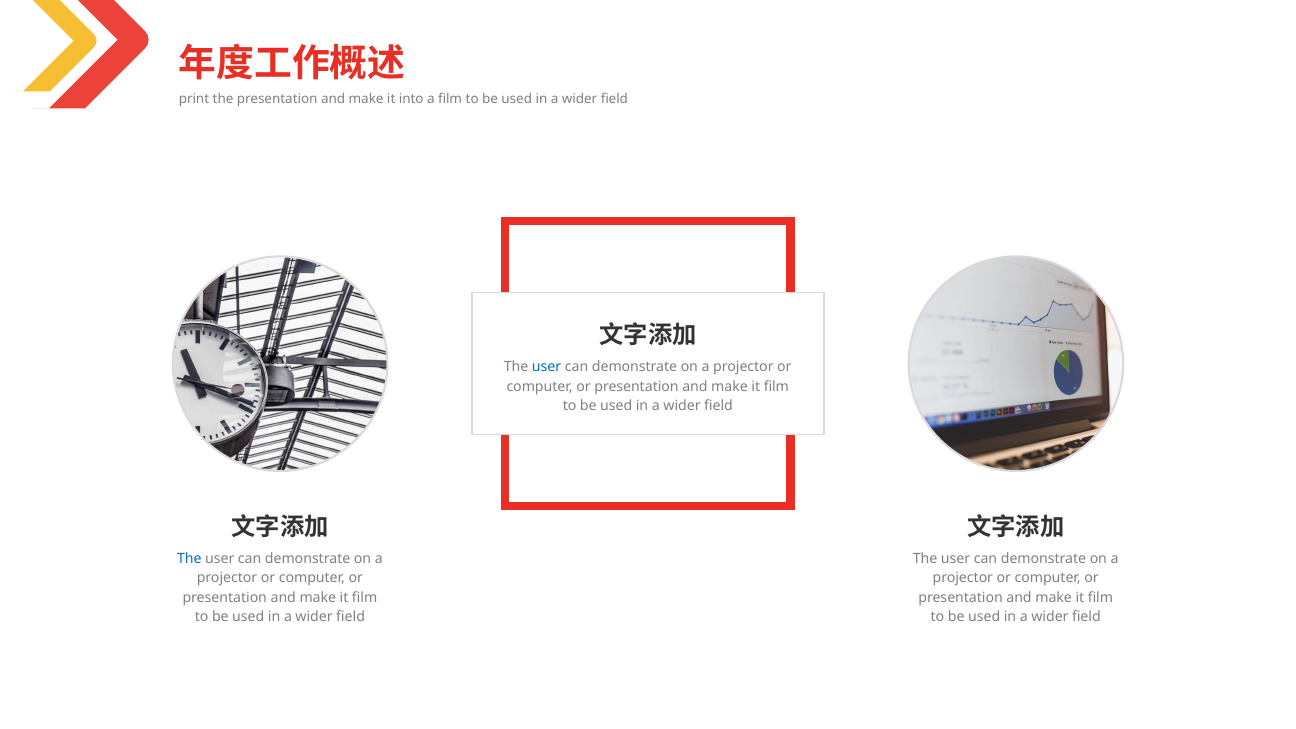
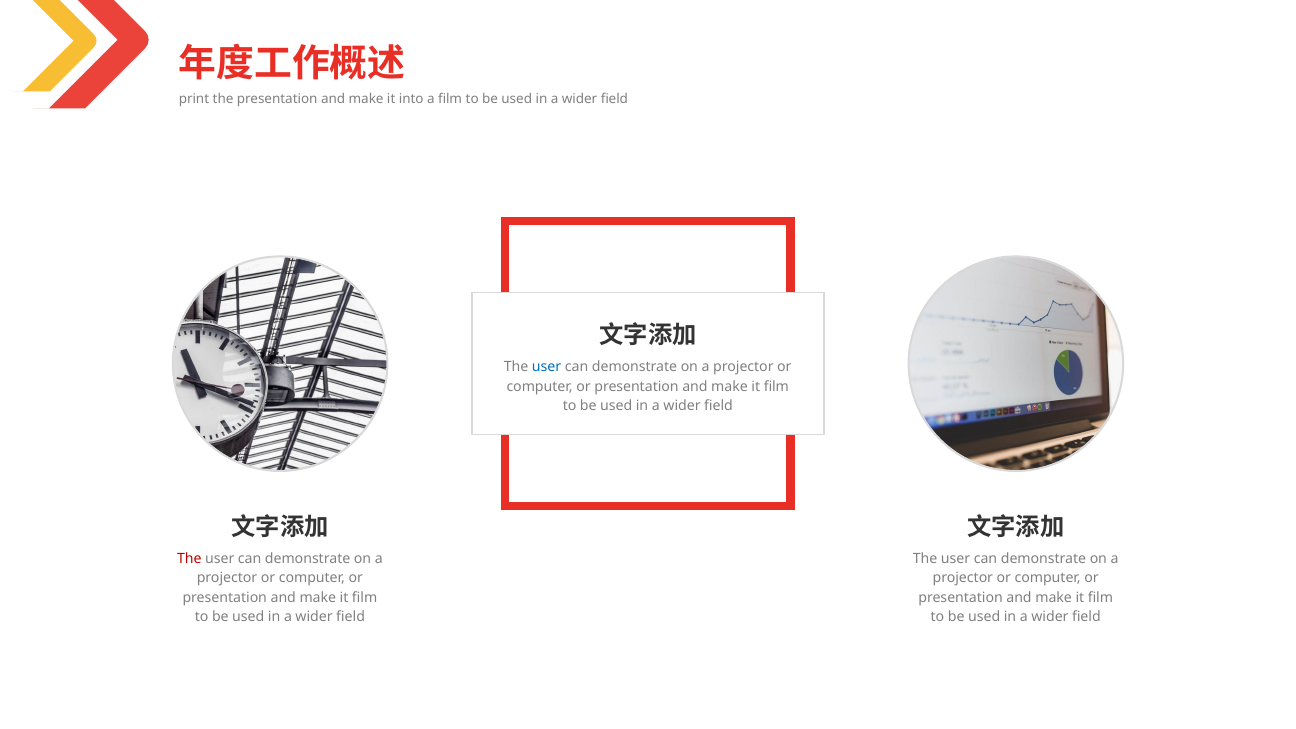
The colour: blue -> red (189, 559)
